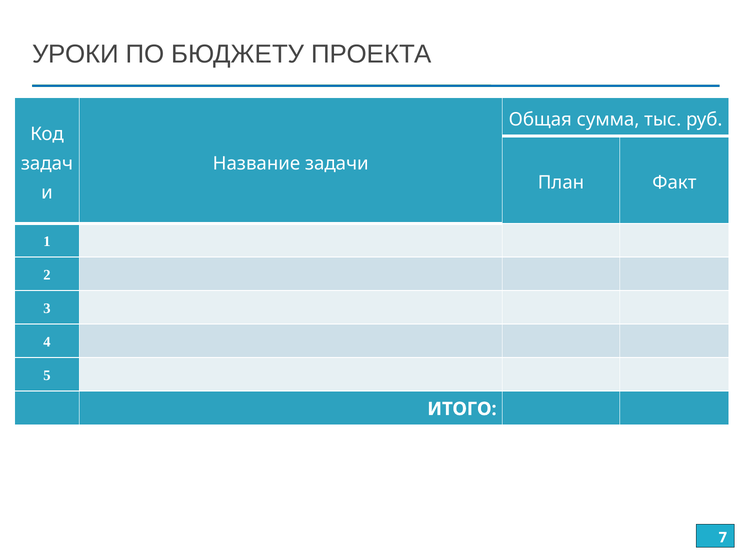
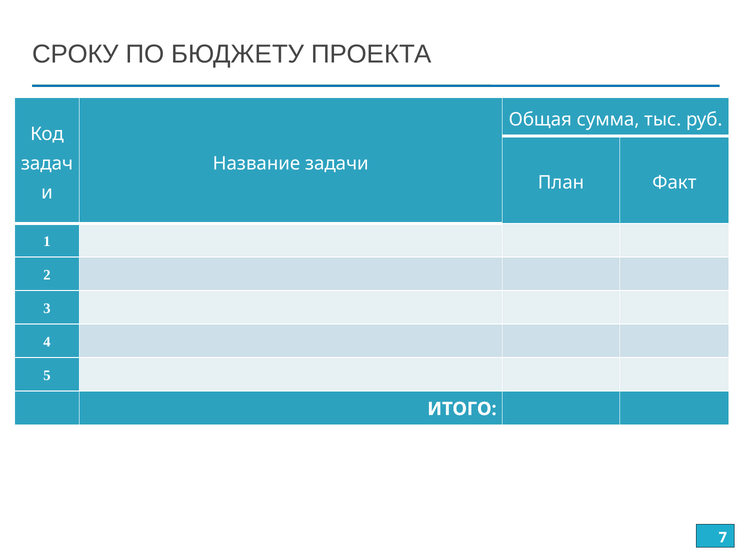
УРОКИ: УРОКИ -> СРОКУ (76, 54)
